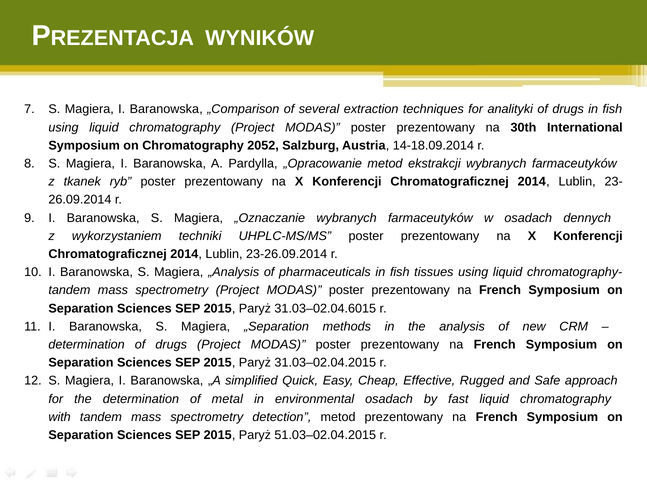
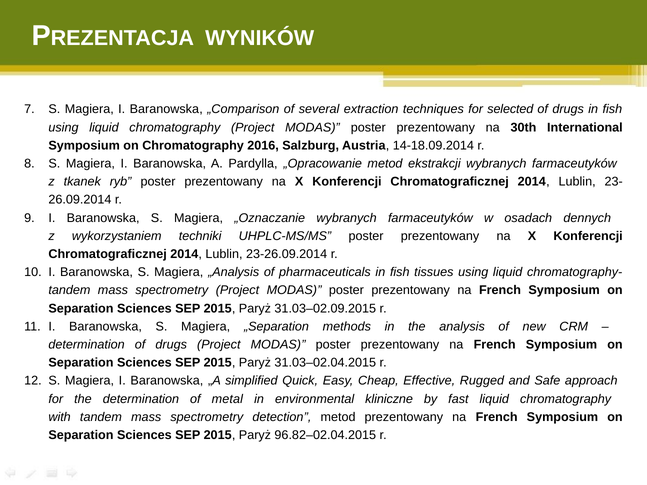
analityki: analityki -> selected (510, 109)
2052: 2052 -> 2016 (263, 146)
31.03–02.04.6015: 31.03–02.04.6015 -> 31.03–02.09.2015 (325, 309)
environmental osadach: osadach -> kliniczne (389, 399)
51.03–02.04.2015: 51.03–02.04.2015 -> 96.82–02.04.2015 (325, 435)
